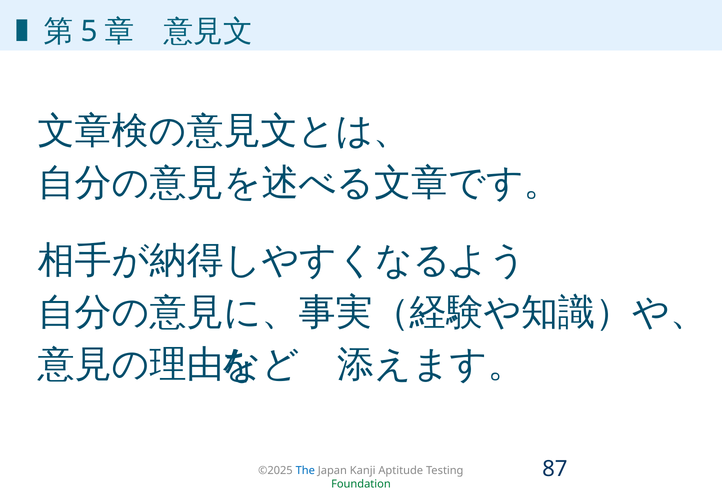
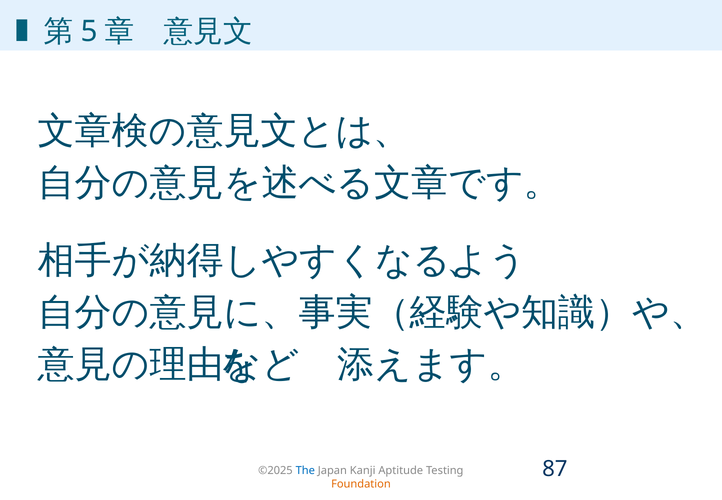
Foundation colour: green -> orange (361, 484)
